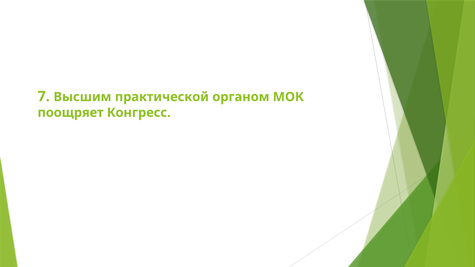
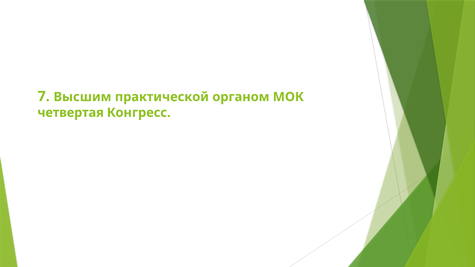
поощряет: поощряет -> четвертая (71, 113)
